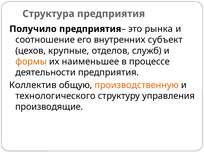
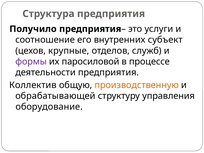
рынка: рынка -> услуги (159, 29)
формы colour: orange -> purple (31, 62)
наименьшее: наименьшее -> паросиловой (91, 62)
технологического: технологического -> обрабатывающей (55, 96)
производящие: производящие -> оборудование (49, 107)
